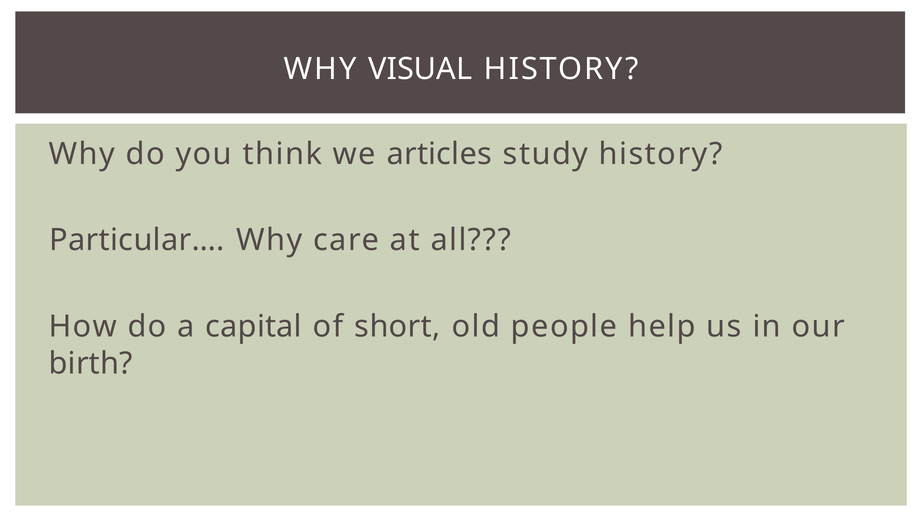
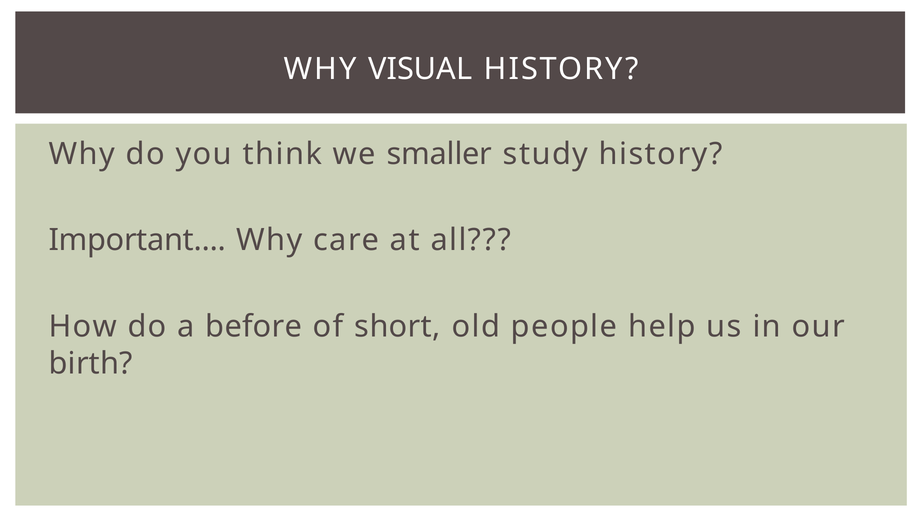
articles: articles -> smaller (439, 154)
Particular…: Particular… -> Important… (137, 240)
capital: capital -> before (254, 327)
